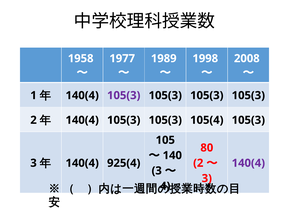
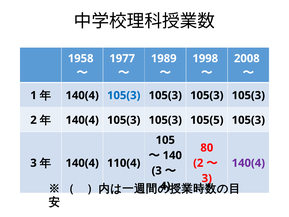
105(3 colour: purple -> blue (124, 95)
105(4: 105(4 -> 105(5 (207, 120)
925(4: 925(4 -> 110(4 (124, 163)
